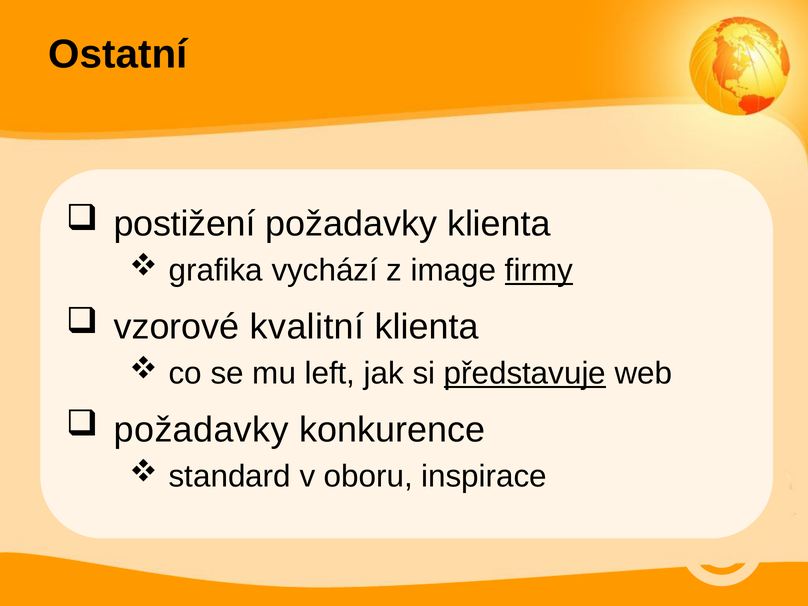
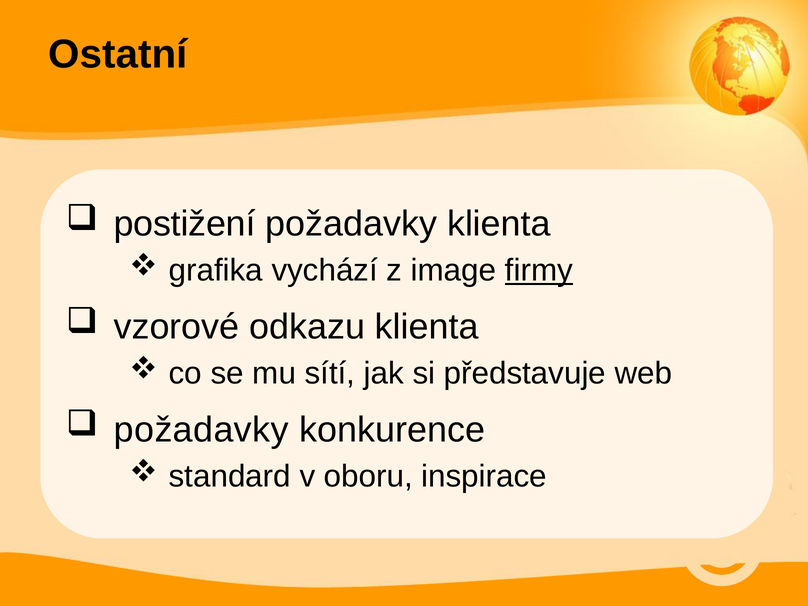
kvalitní: kvalitní -> odkazu (307, 327)
left: left -> sítí (330, 373)
představuje underline: present -> none (525, 373)
